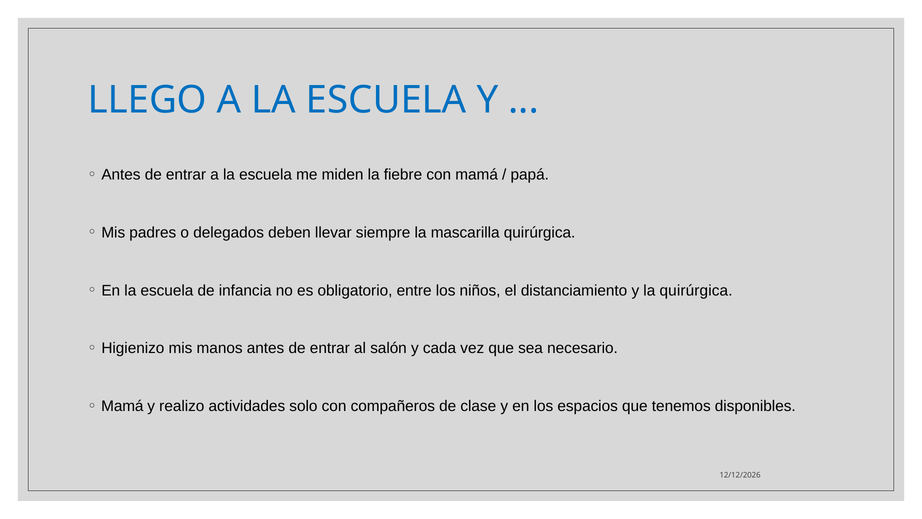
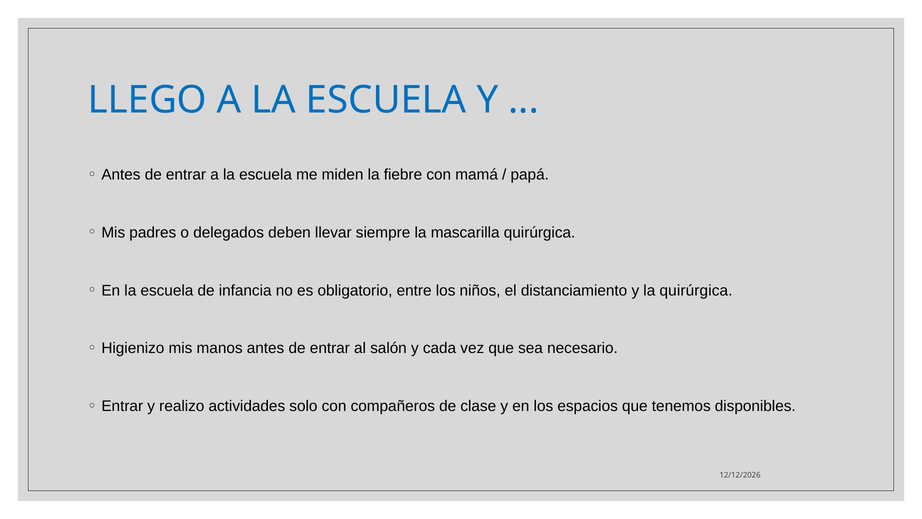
Mamá: Mamá -> Entrar (122, 406)
